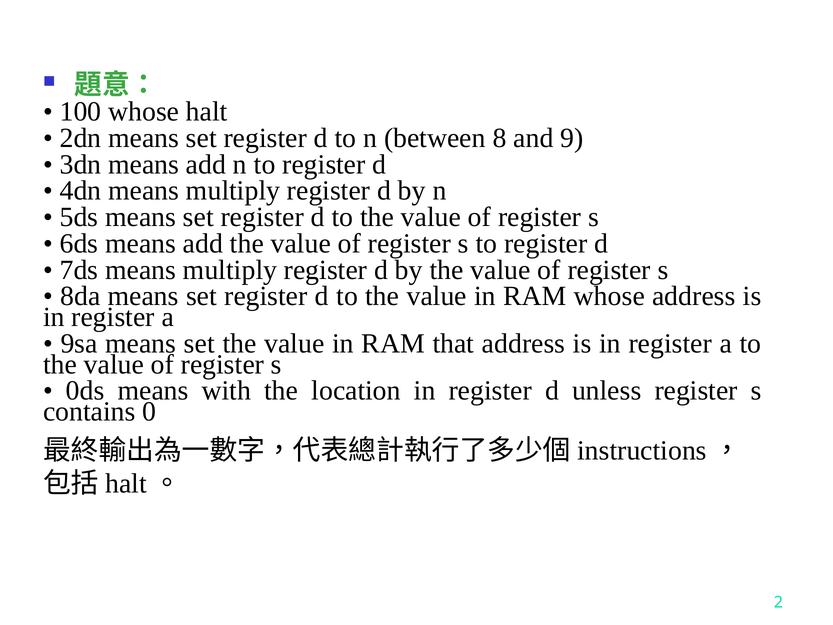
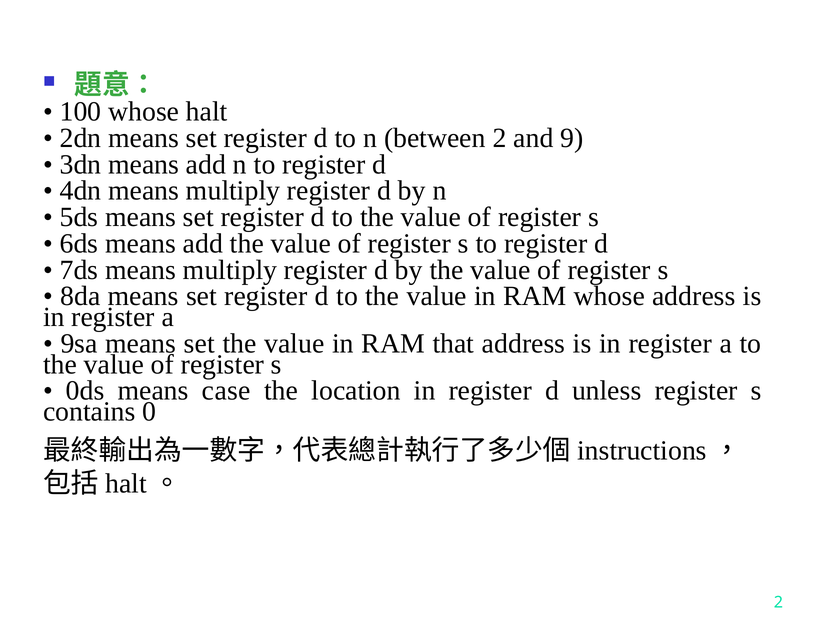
between 8: 8 -> 2 (500, 138)
with: with -> case (226, 391)
